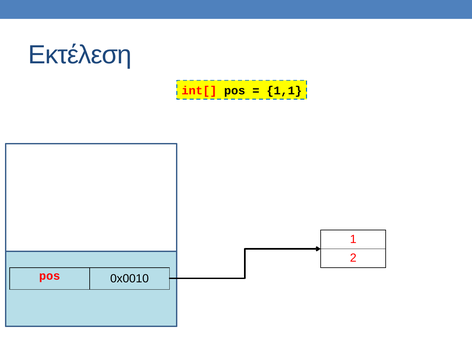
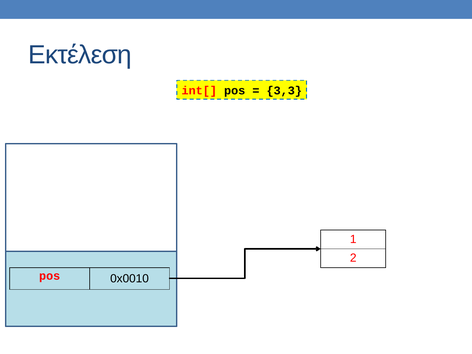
1,1: 1,1 -> 3,3 (284, 91)
